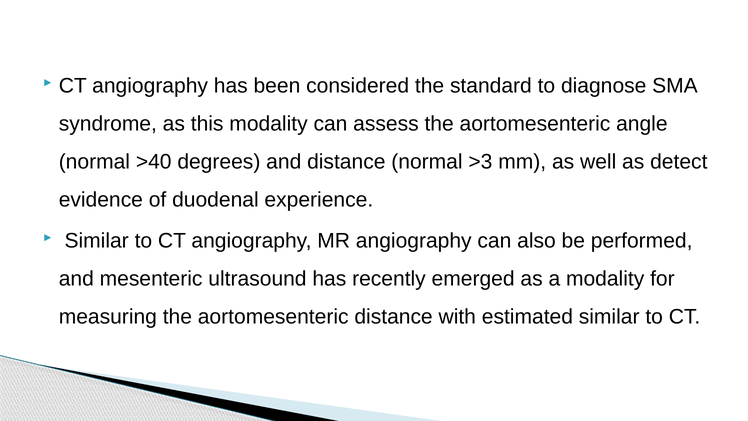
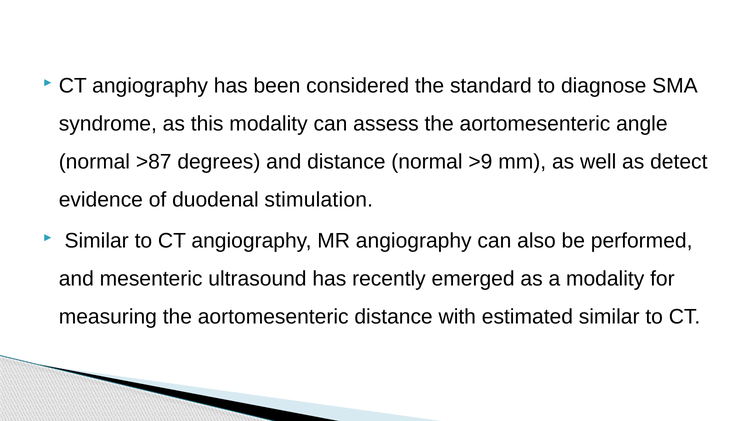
>40: >40 -> >87 (154, 162)
>3: >3 -> >9 (480, 162)
experience: experience -> stimulation (319, 200)
